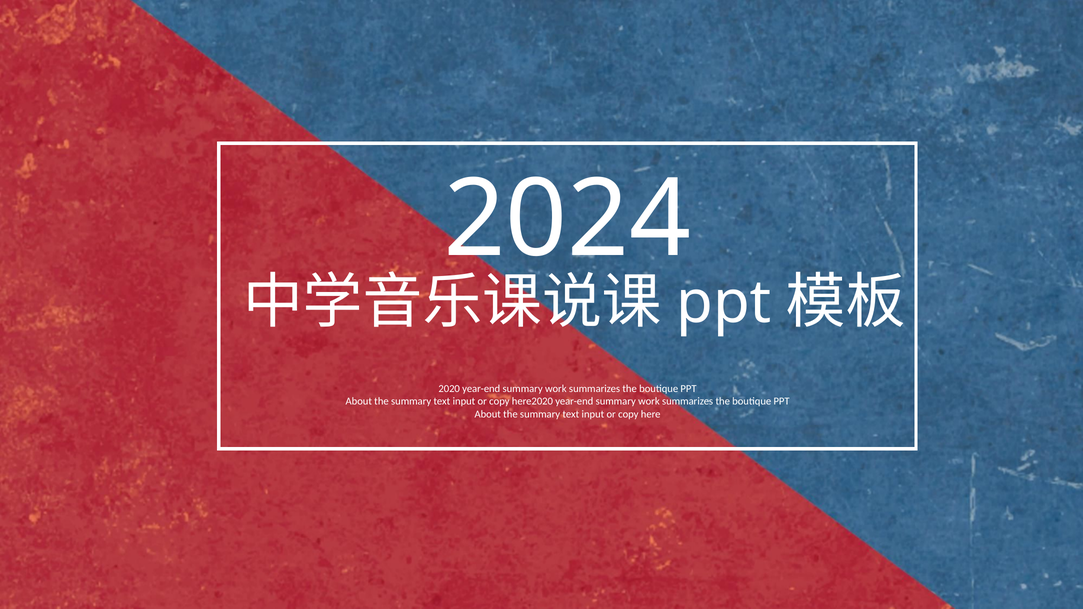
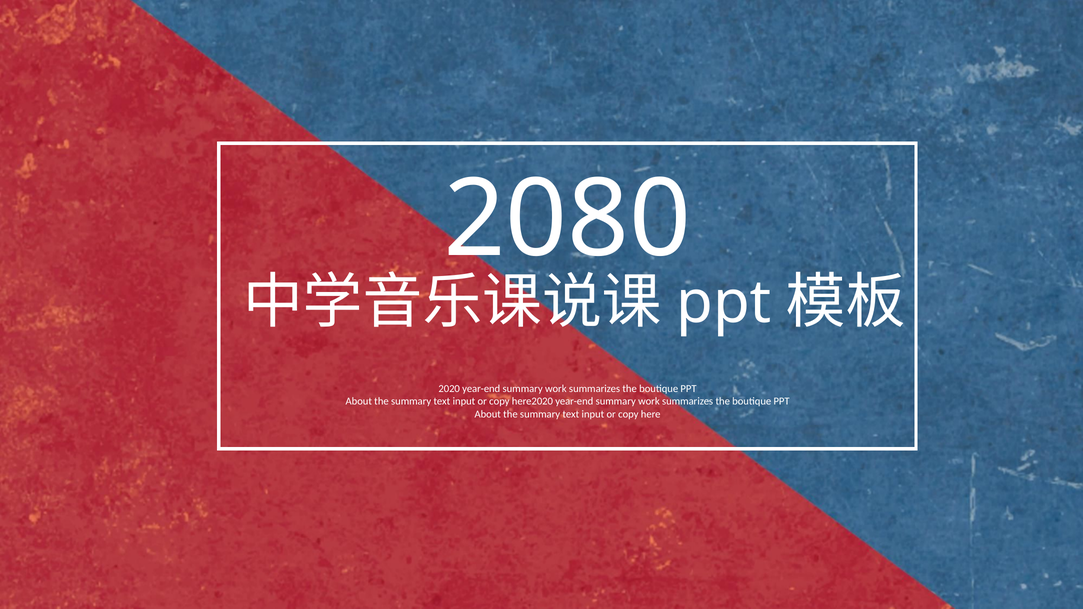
2024: 2024 -> 2080 (567, 220)
